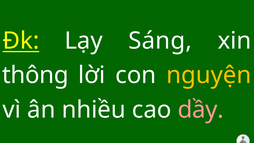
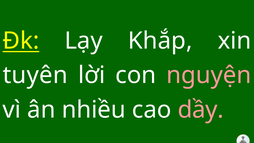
Sáng: Sáng -> Khắp (160, 41)
thông: thông -> tuyên (35, 75)
nguyện colour: yellow -> pink (209, 75)
